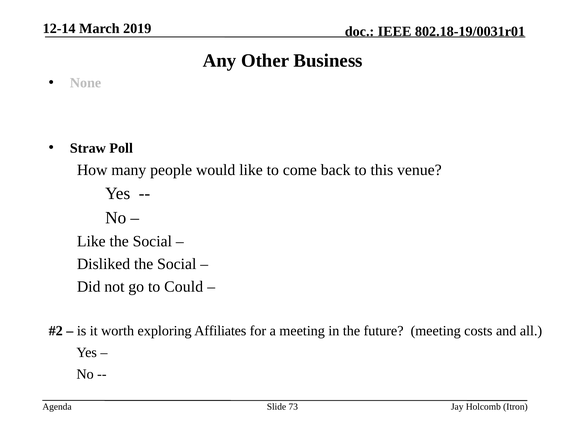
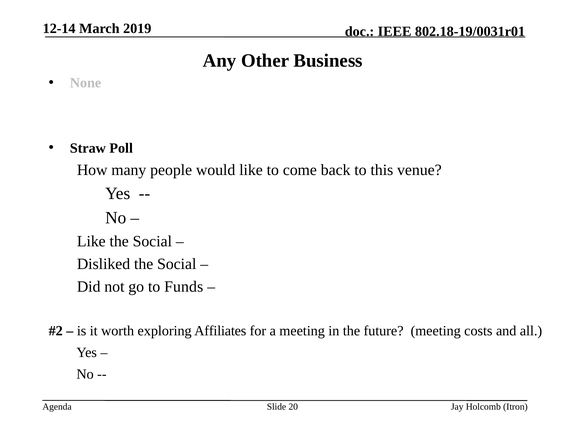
Could: Could -> Funds (184, 287)
73: 73 -> 20 (293, 406)
